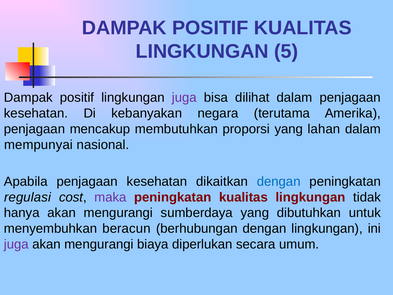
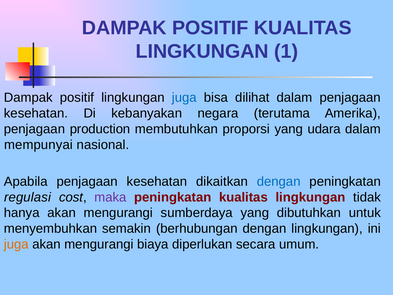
5: 5 -> 1 (286, 51)
juga colour: purple -> blue (184, 97)
mencakup: mencakup -> production (100, 129)
lahan: lahan -> udara (324, 129)
beracun: beracun -> semakin (127, 228)
juga colour: purple -> orange (16, 244)
